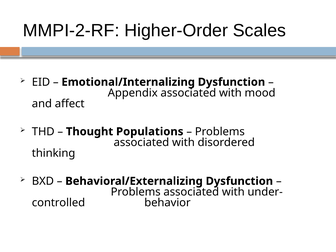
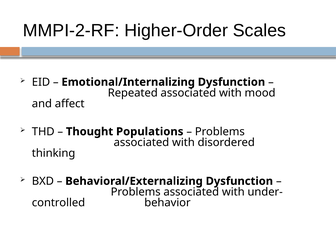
Appendix: Appendix -> Repeated (133, 93)
